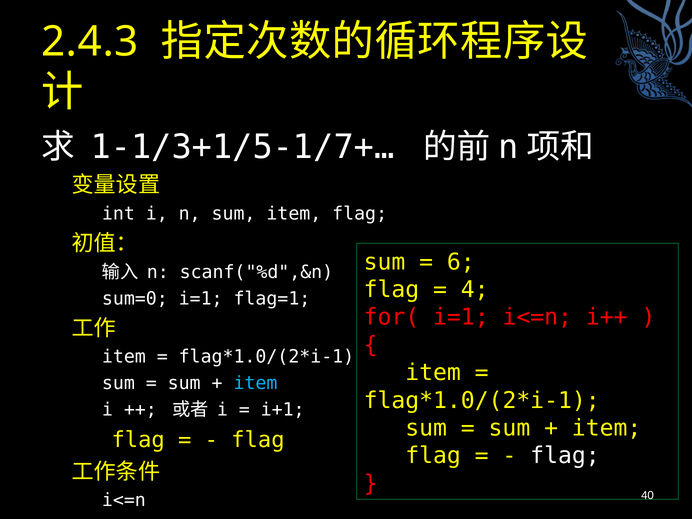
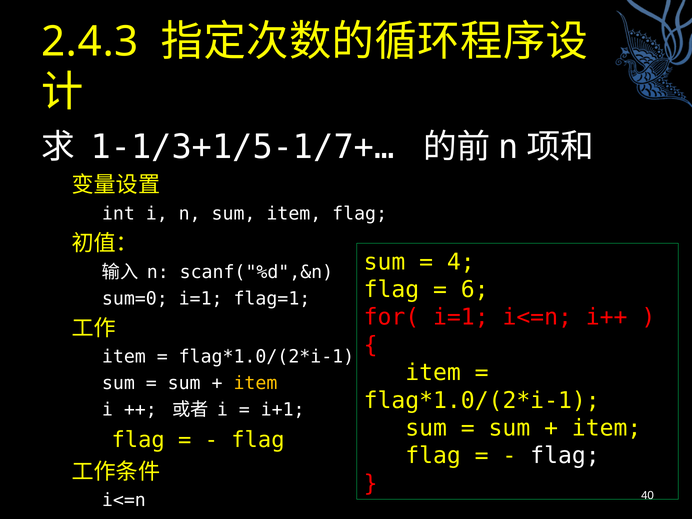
6: 6 -> 4 (461, 262)
4: 4 -> 6 (475, 290)
item colour: light blue -> yellow (255, 383)
